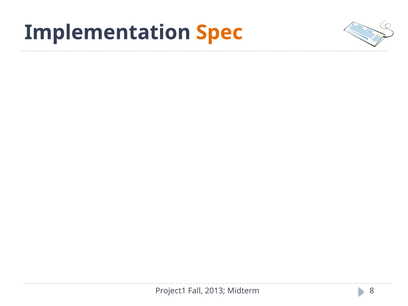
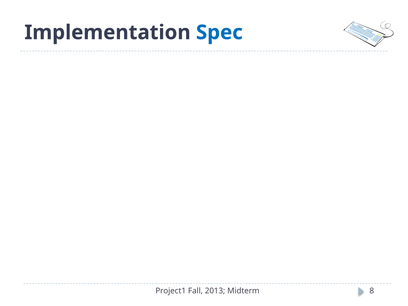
Spec colour: orange -> blue (219, 32)
